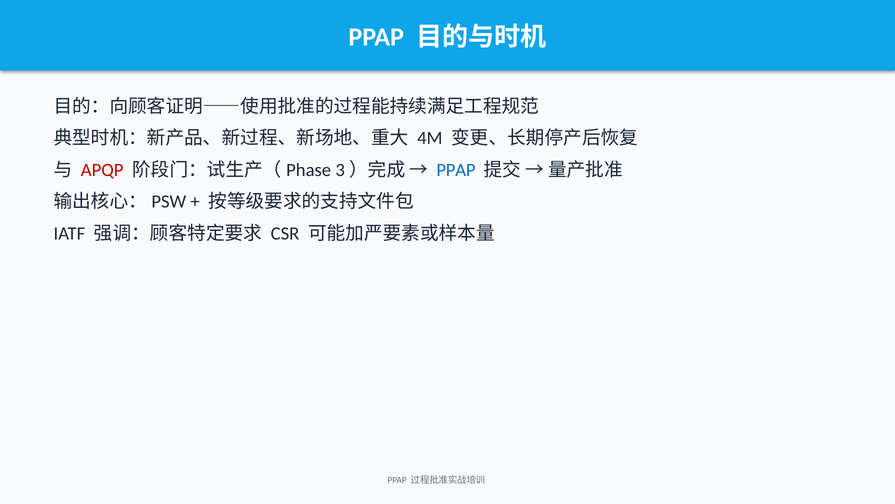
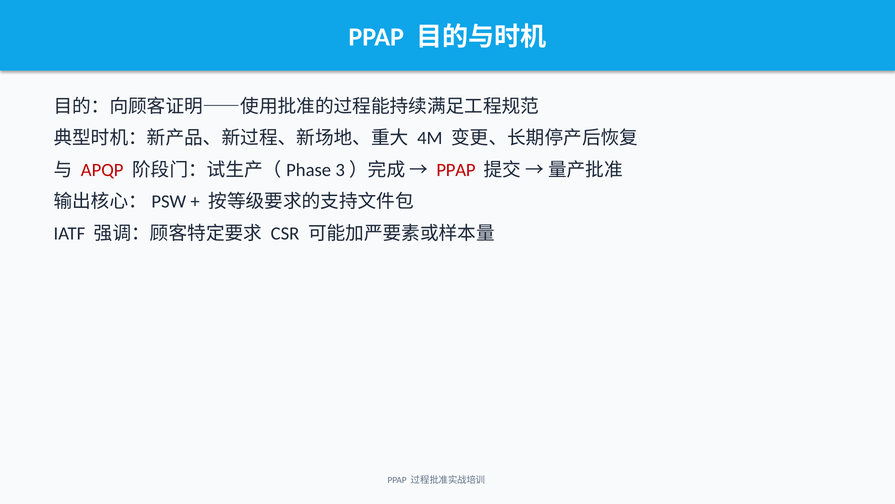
PPAP colour: blue -> red (456, 170)
